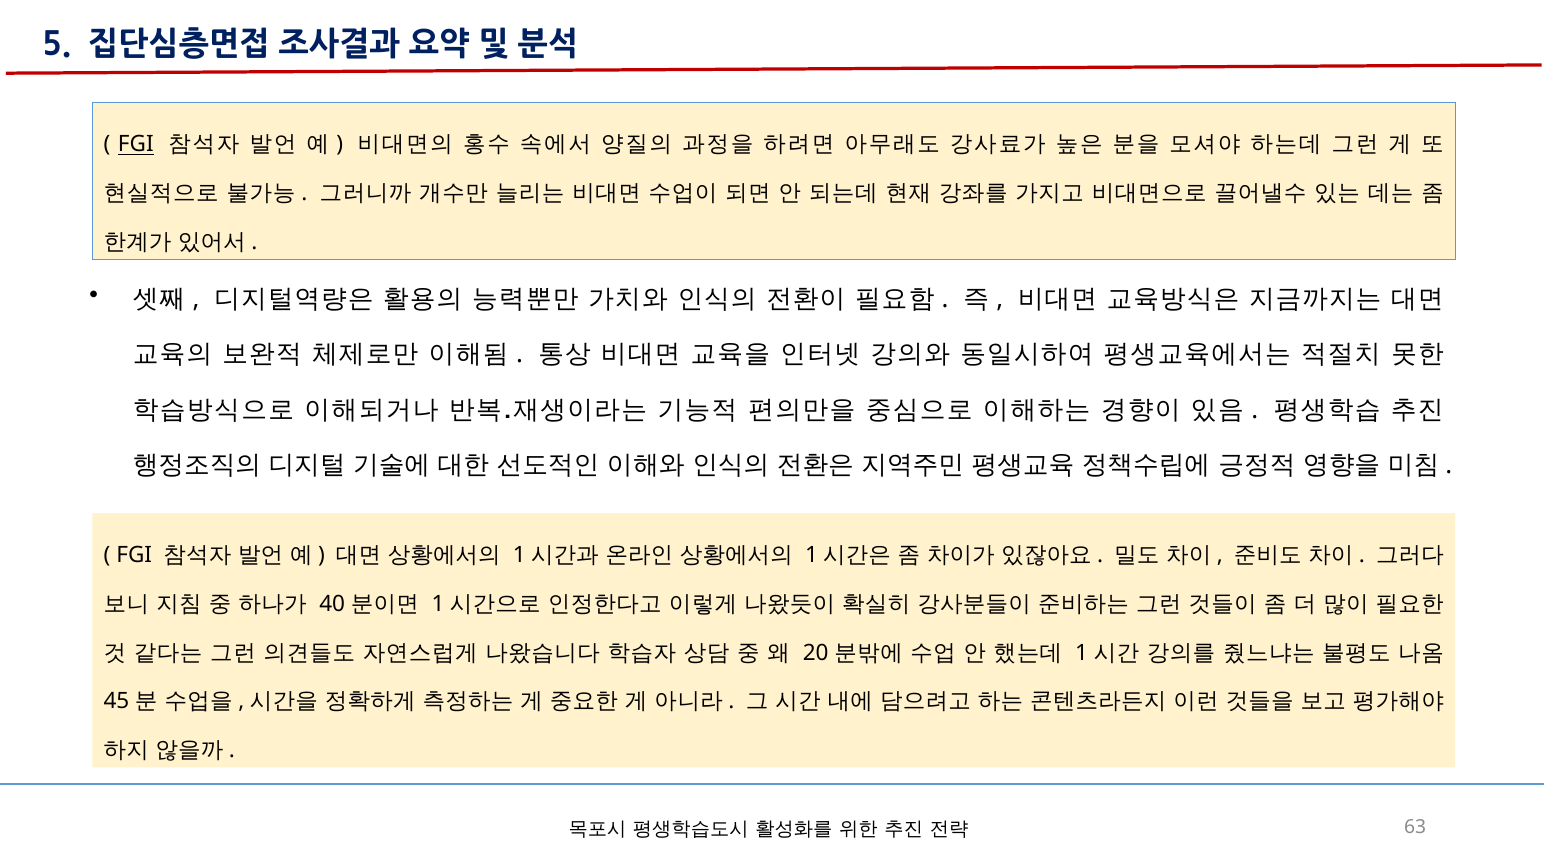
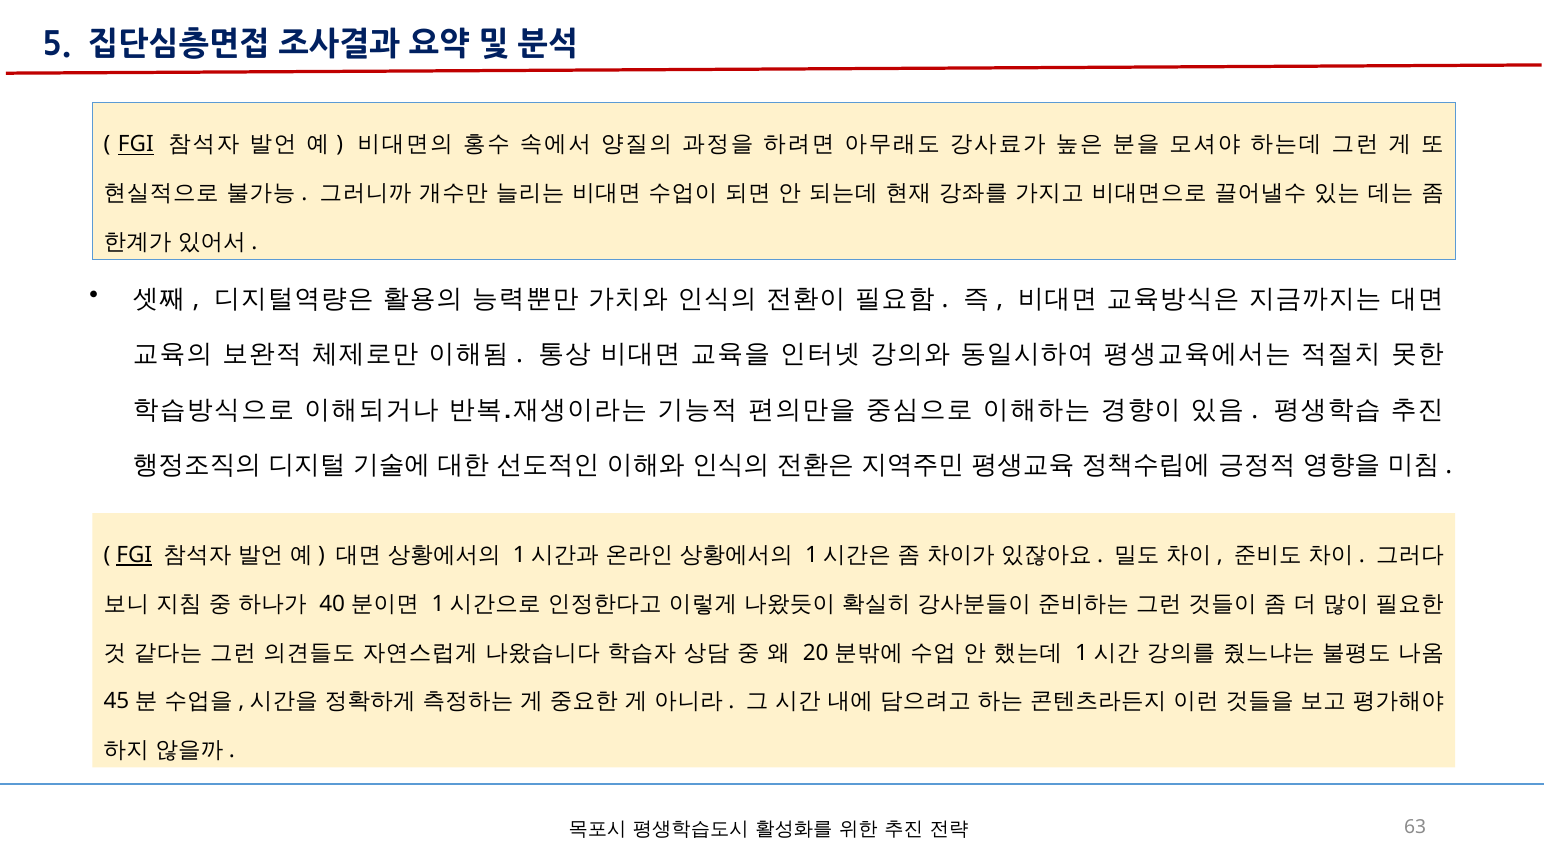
FGI underline: none -> present (134, 556)
